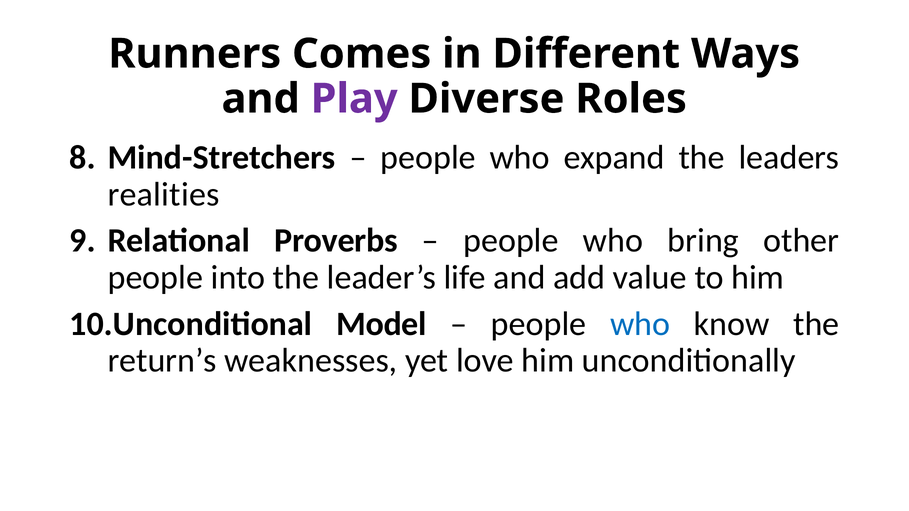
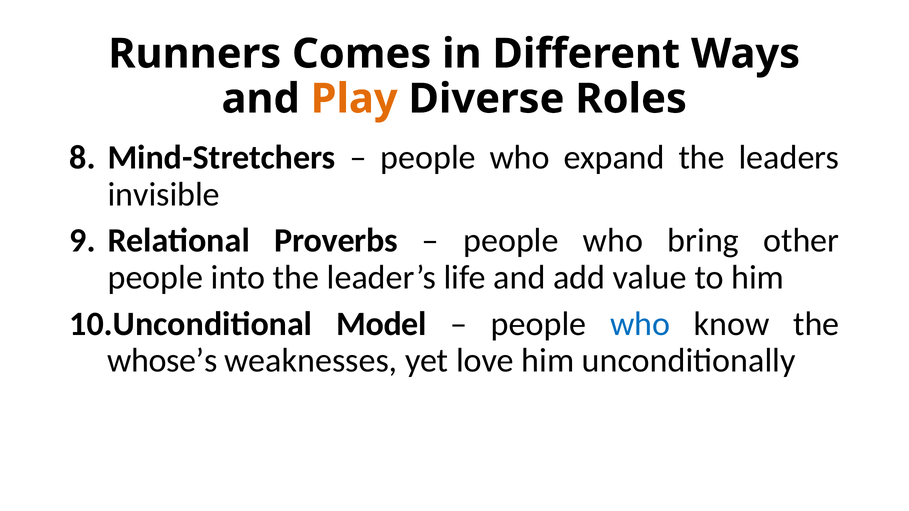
Play colour: purple -> orange (354, 99)
realities: realities -> invisible (164, 195)
return’s: return’s -> whose’s (162, 361)
